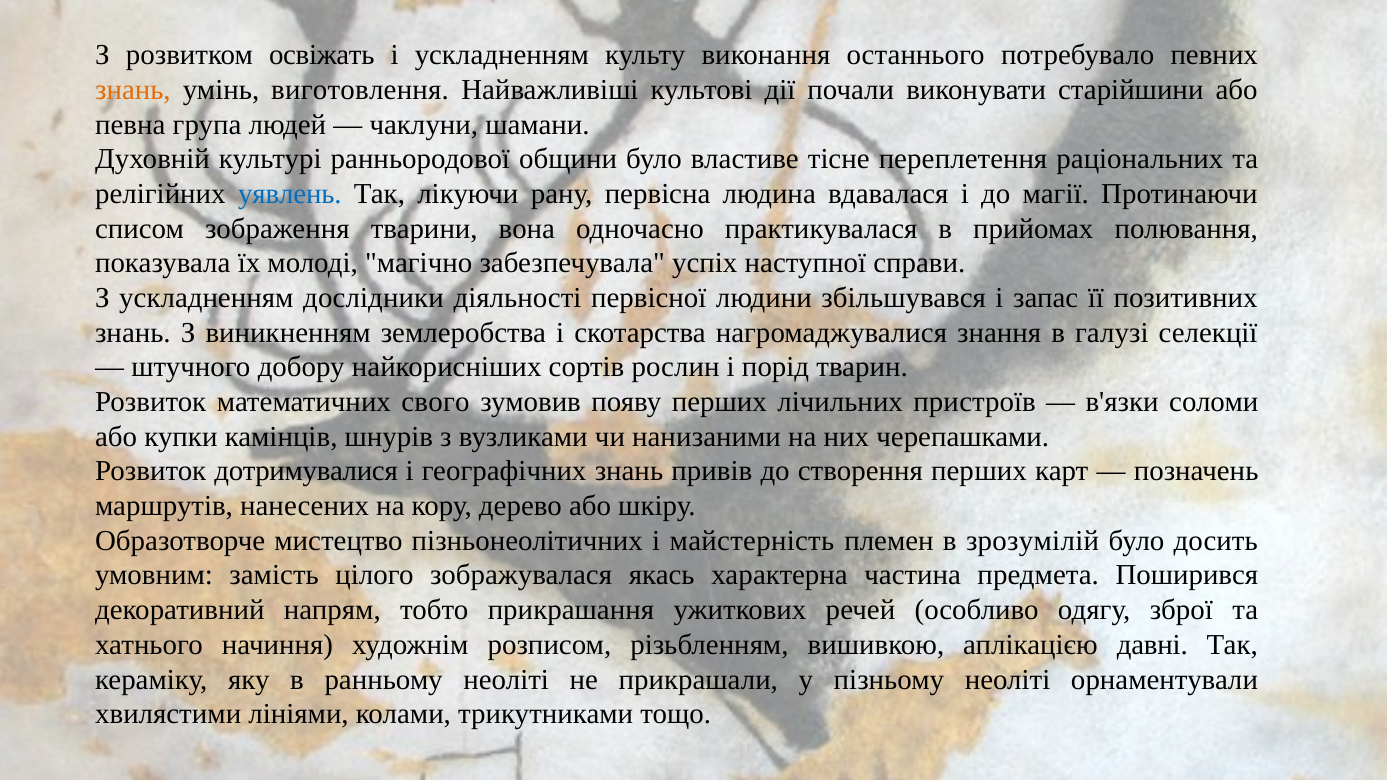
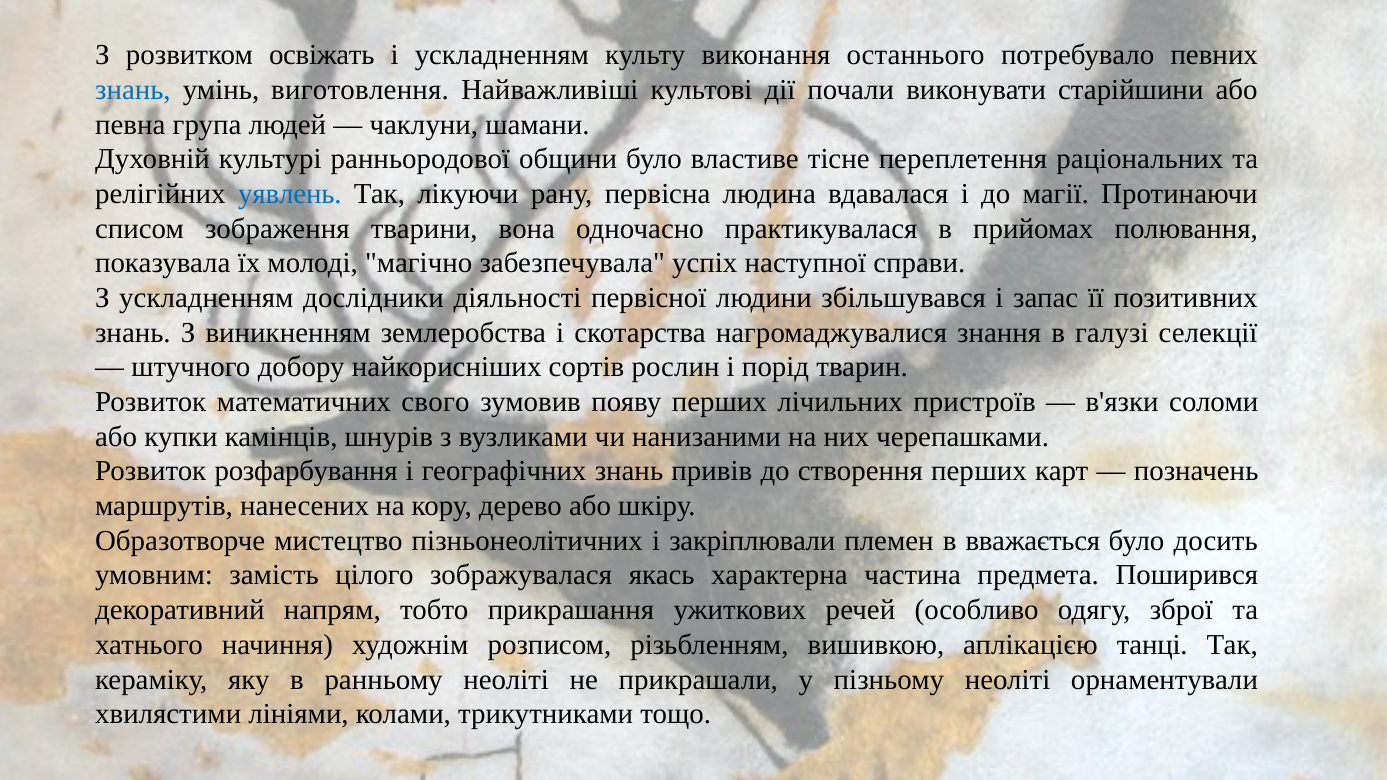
знань colour: orange -> blue (133, 90)
дотримувалися: дотримувалися -> розфарбування (306, 472)
майстерність: майстерність -> закріплювали (752, 541)
зрозумілій: зрозумілій -> вважається (1033, 541)
давні: давні -> танці (1152, 645)
